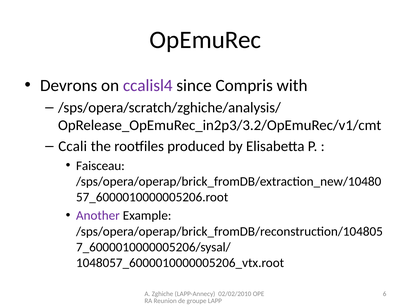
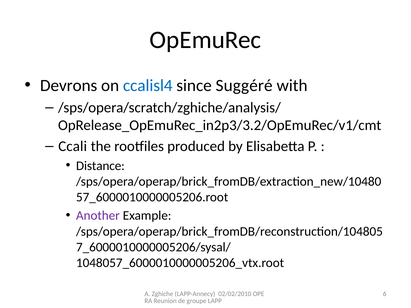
ccalisl4 colour: purple -> blue (148, 85)
Compris: Compris -> Suggéré (244, 85)
Faisceau: Faisceau -> Distance (100, 166)
